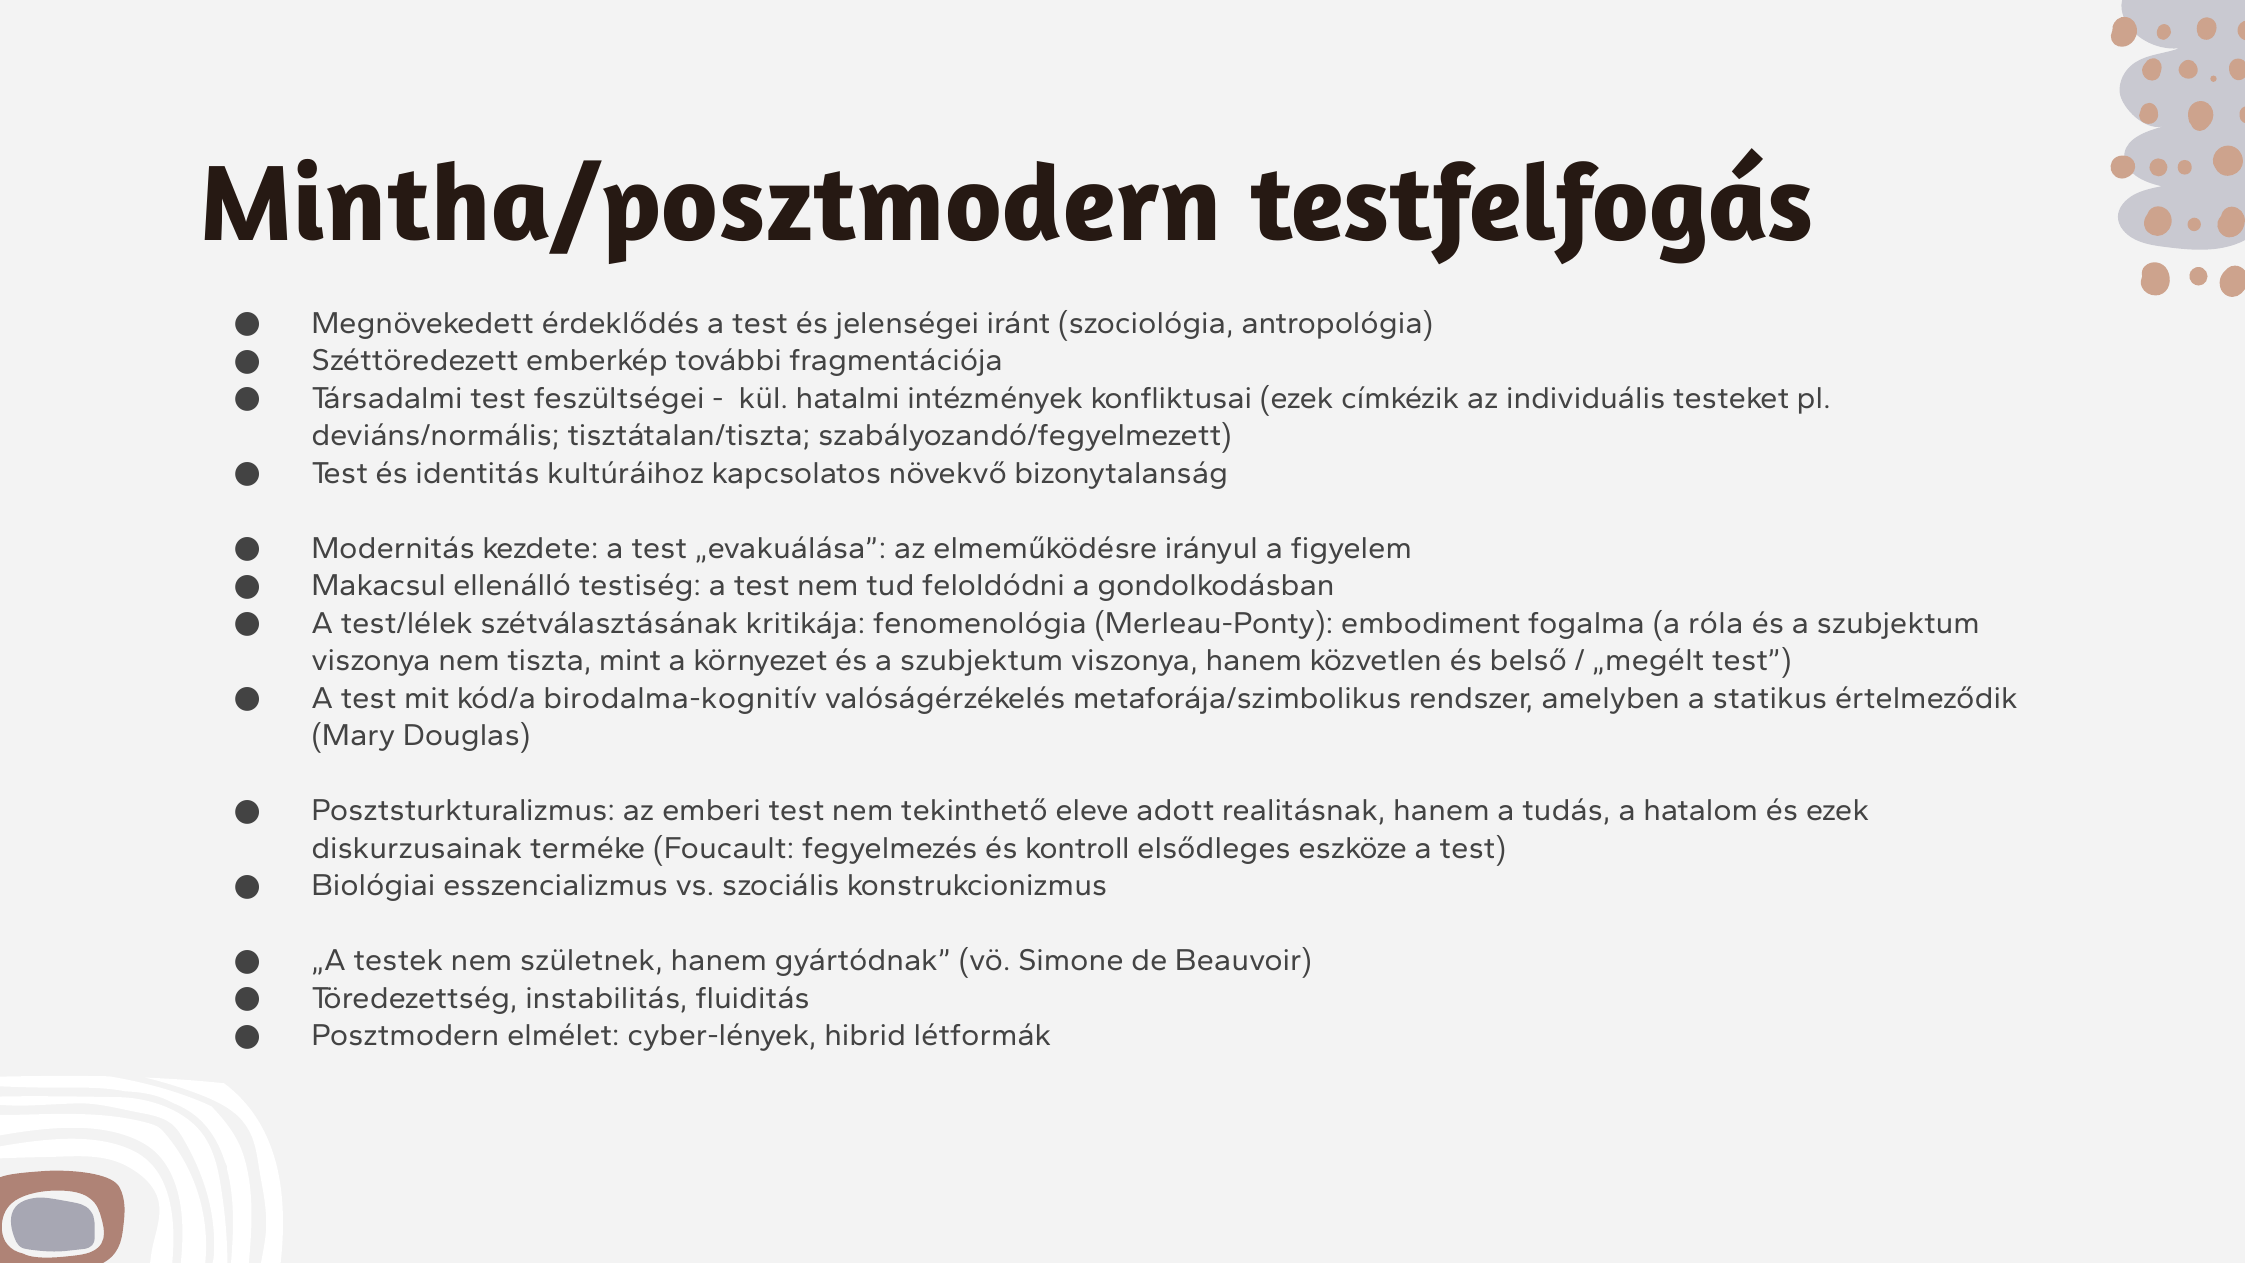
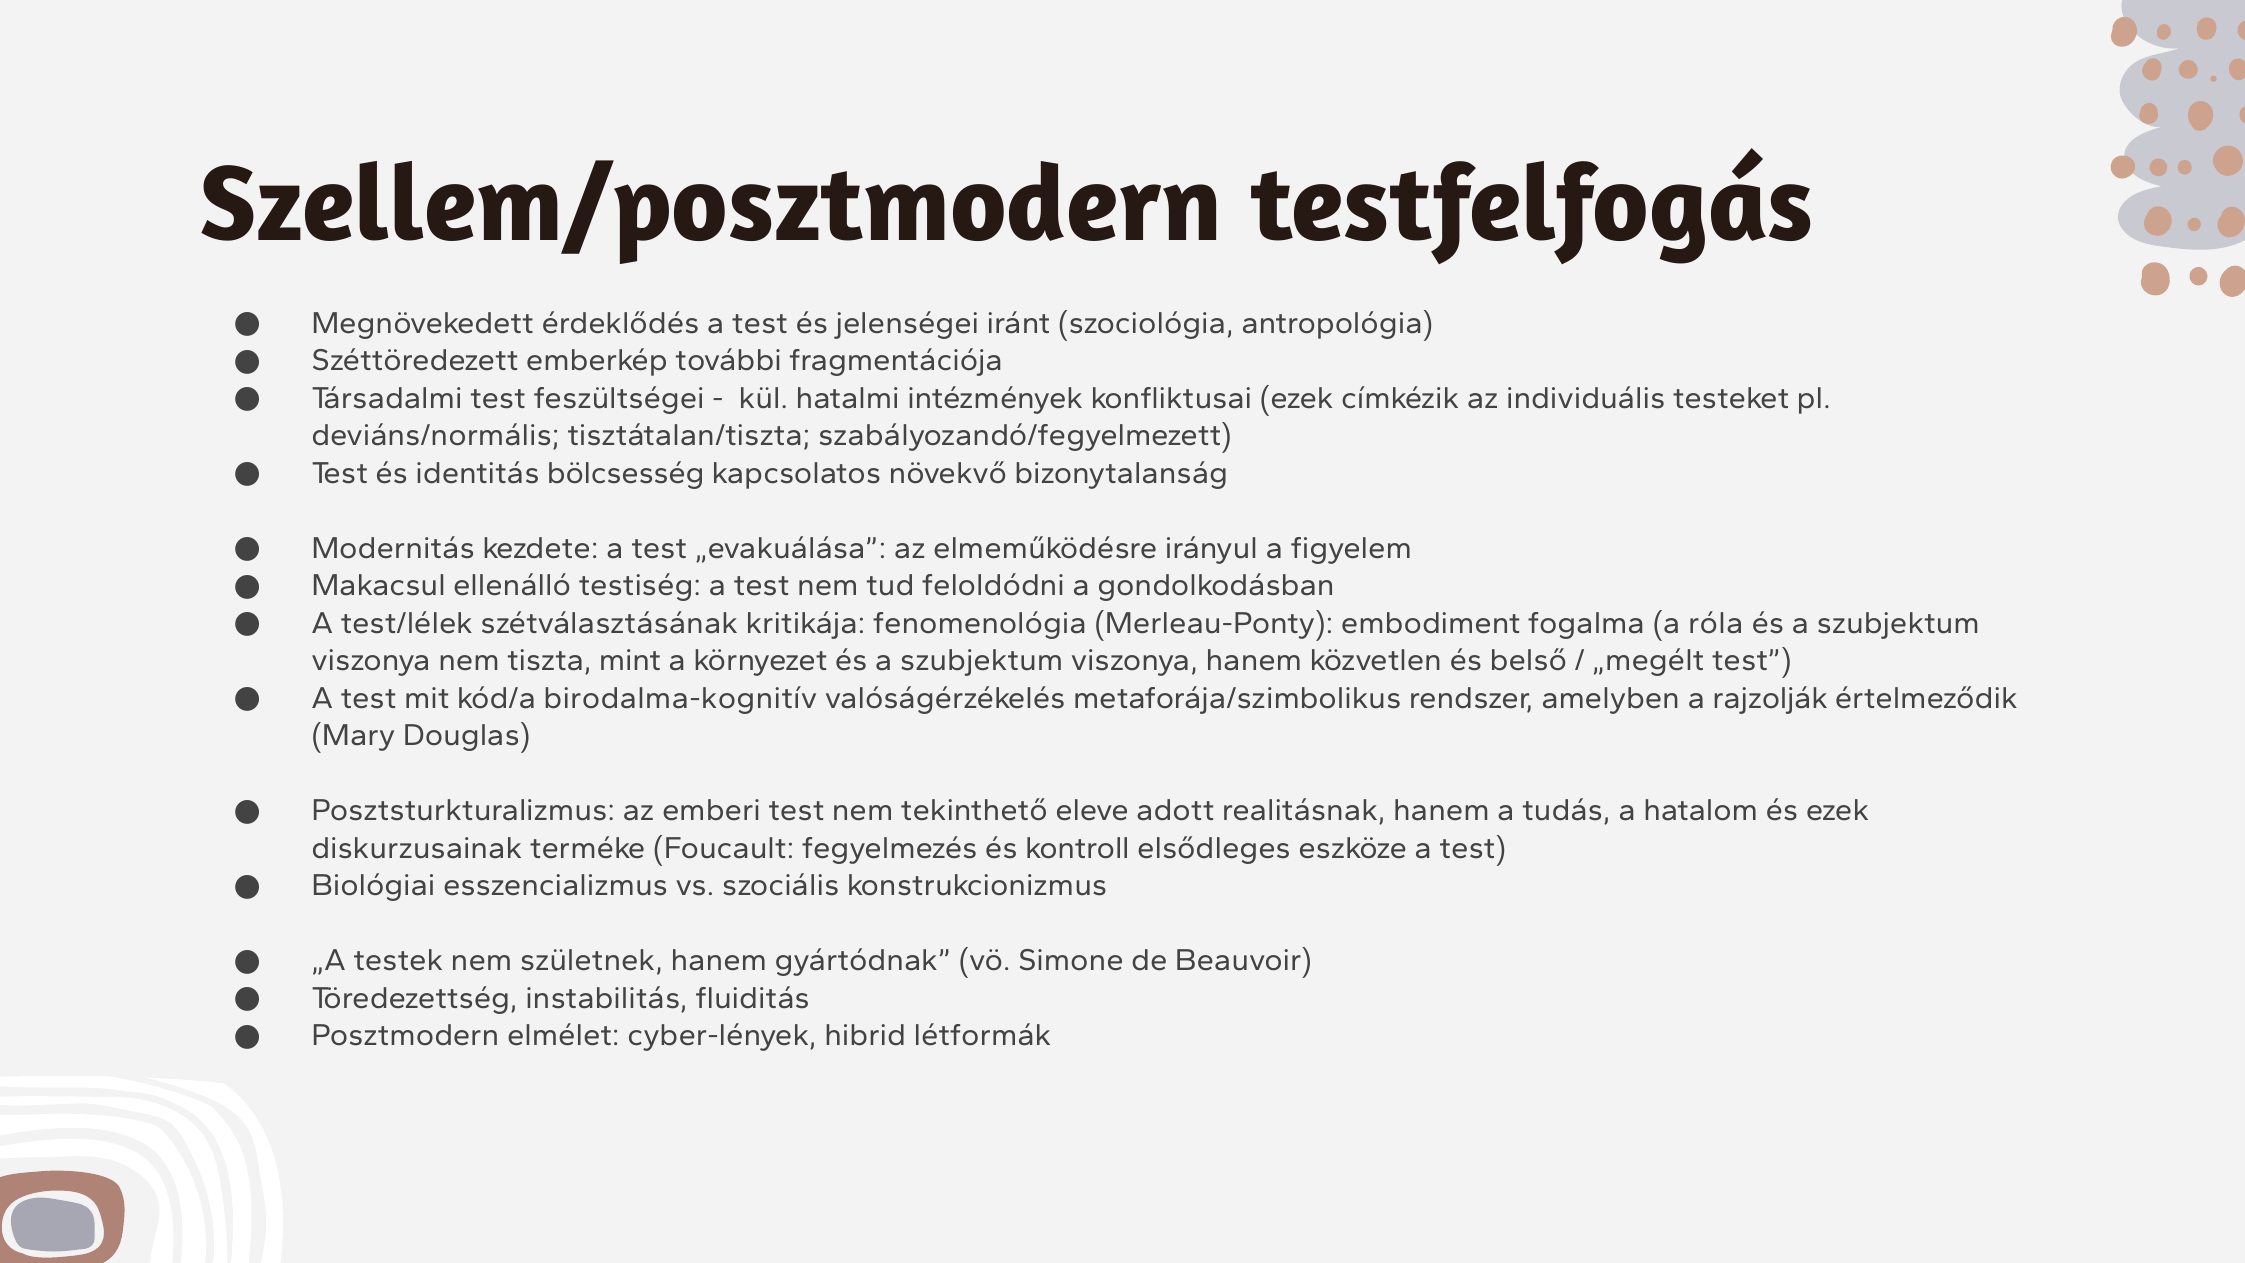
Mintha/posztmodern: Mintha/posztmodern -> Szellem/posztmodern (711, 205)
kultúráihoz: kultúráihoz -> bölcsesség (626, 473)
statikus: statikus -> rajzolják (1770, 698)
